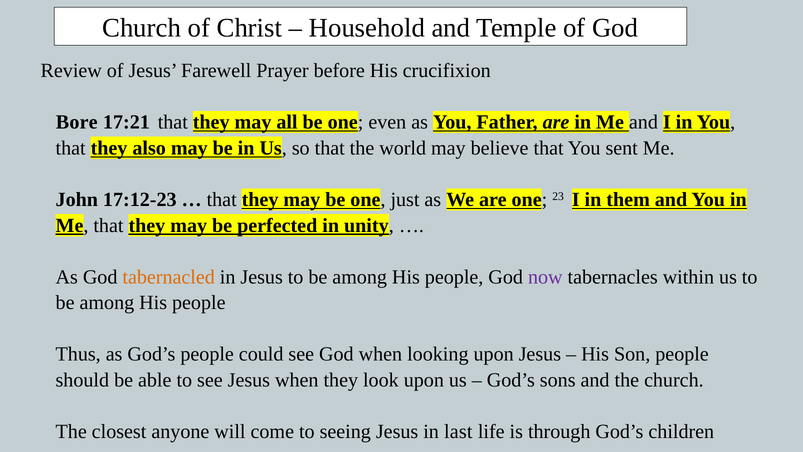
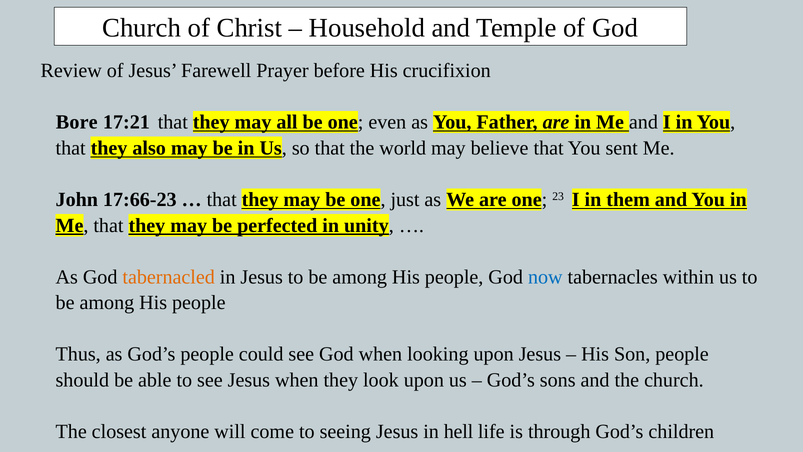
17:12-23: 17:12-23 -> 17:66-23 (140, 199)
now colour: purple -> blue (545, 277)
last: last -> hell (458, 431)
